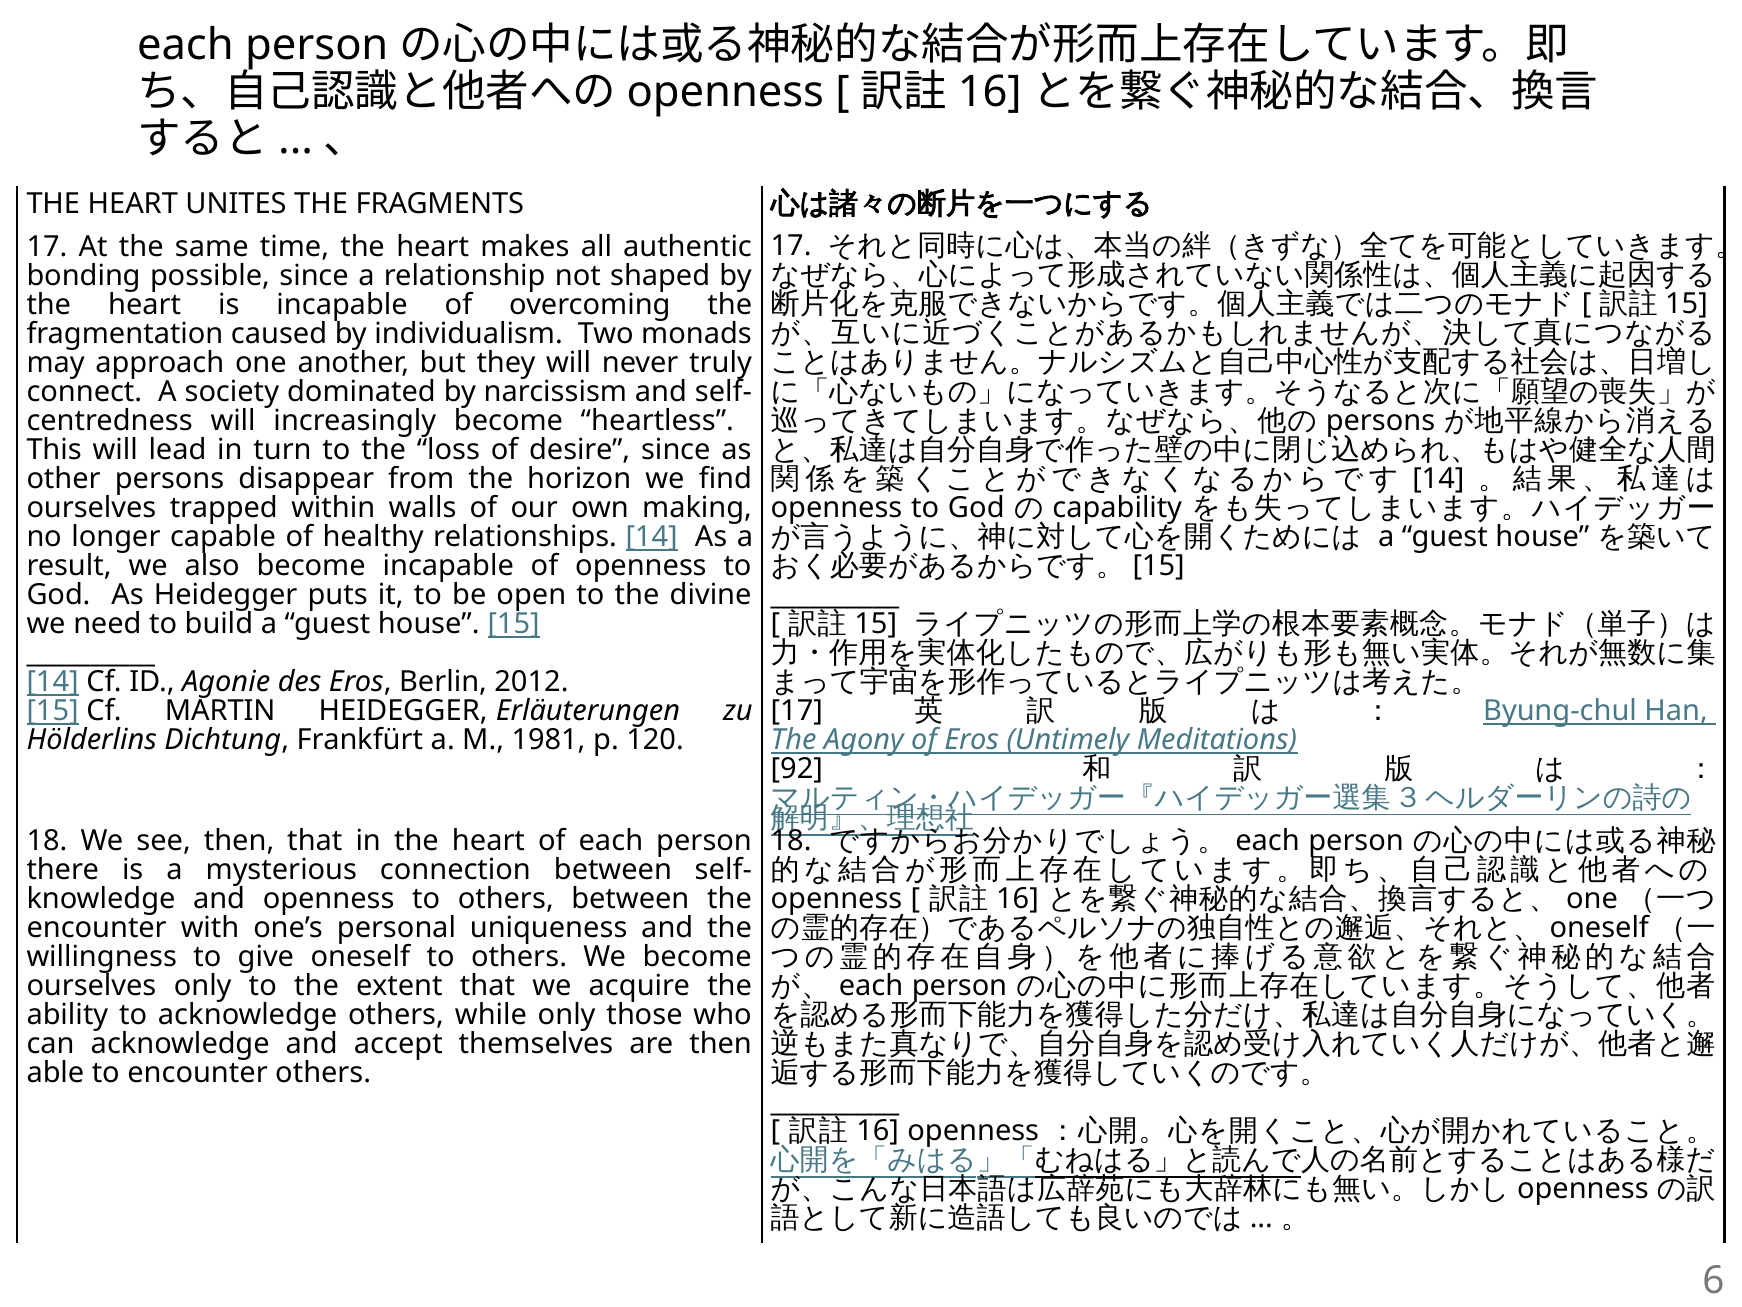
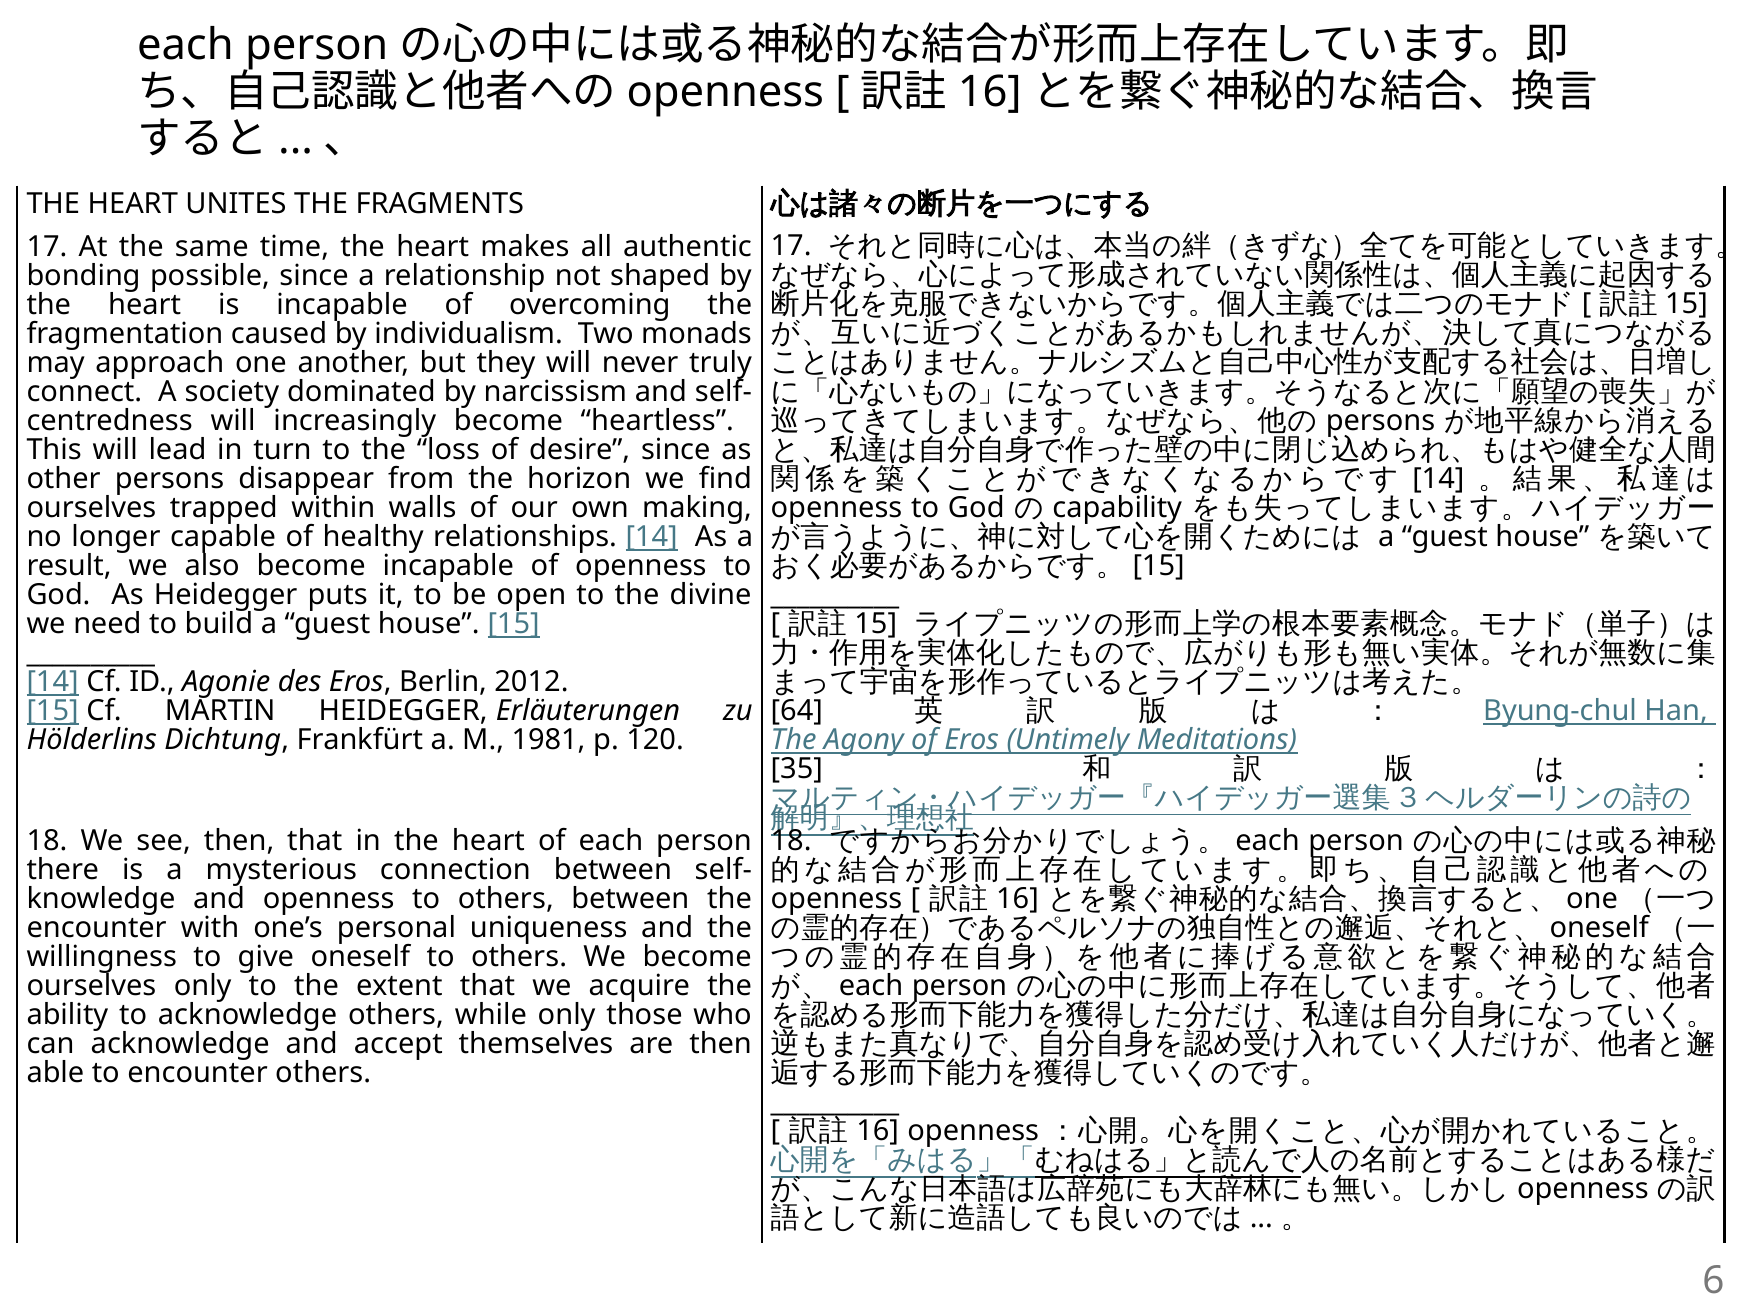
17: 17 -> 64 (797, 710)
92: 92 -> 35 (797, 768)
